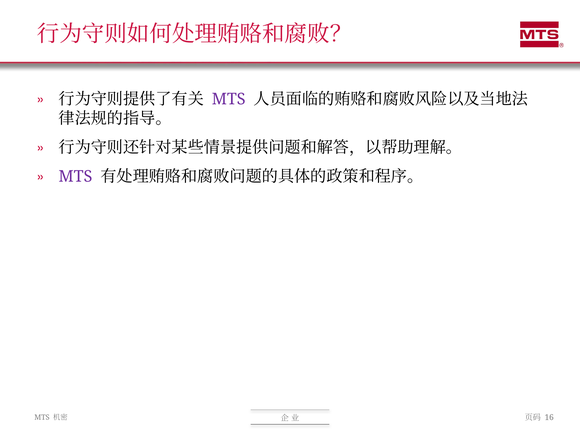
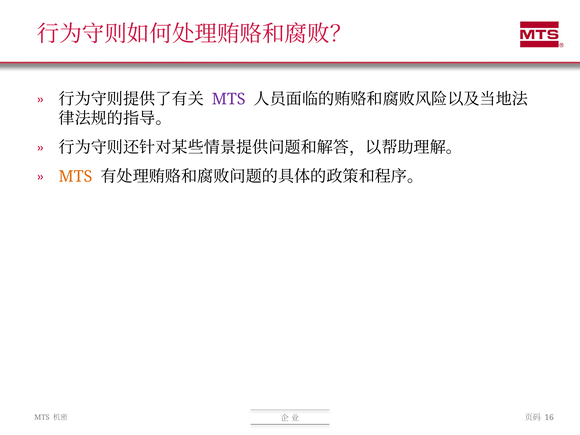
MTS colour: purple -> orange (75, 177)
